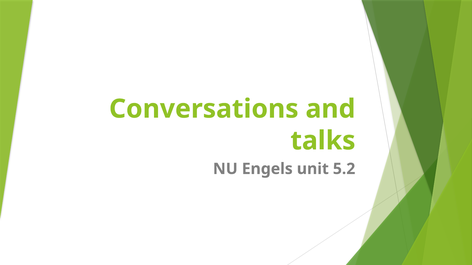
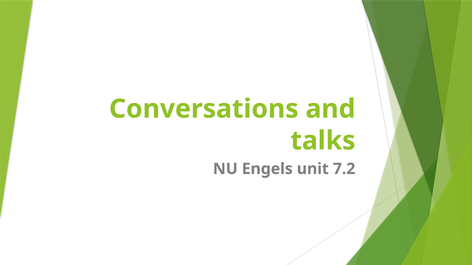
5.2: 5.2 -> 7.2 (344, 169)
